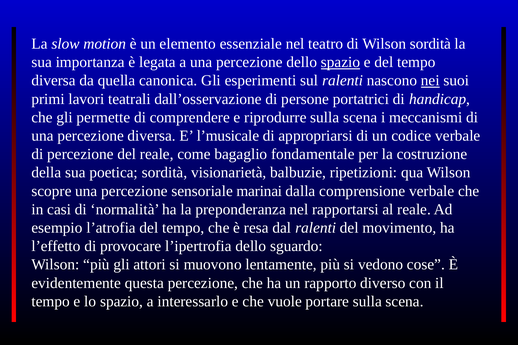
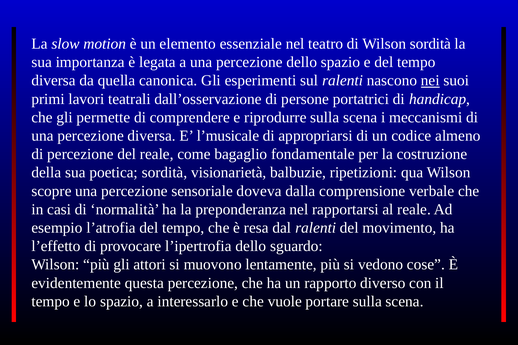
spazio underline: present -> none (340, 62)
codice verbale: verbale -> almeno (458, 136)
marinai: marinai -> doveva (259, 191)
